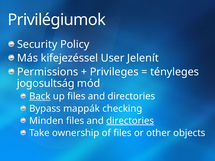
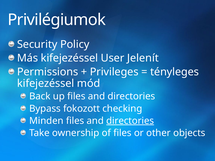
jogosultság: jogosultság -> kifejezéssel (46, 84)
Back underline: present -> none (40, 96)
mappák: mappák -> fokozott (82, 109)
